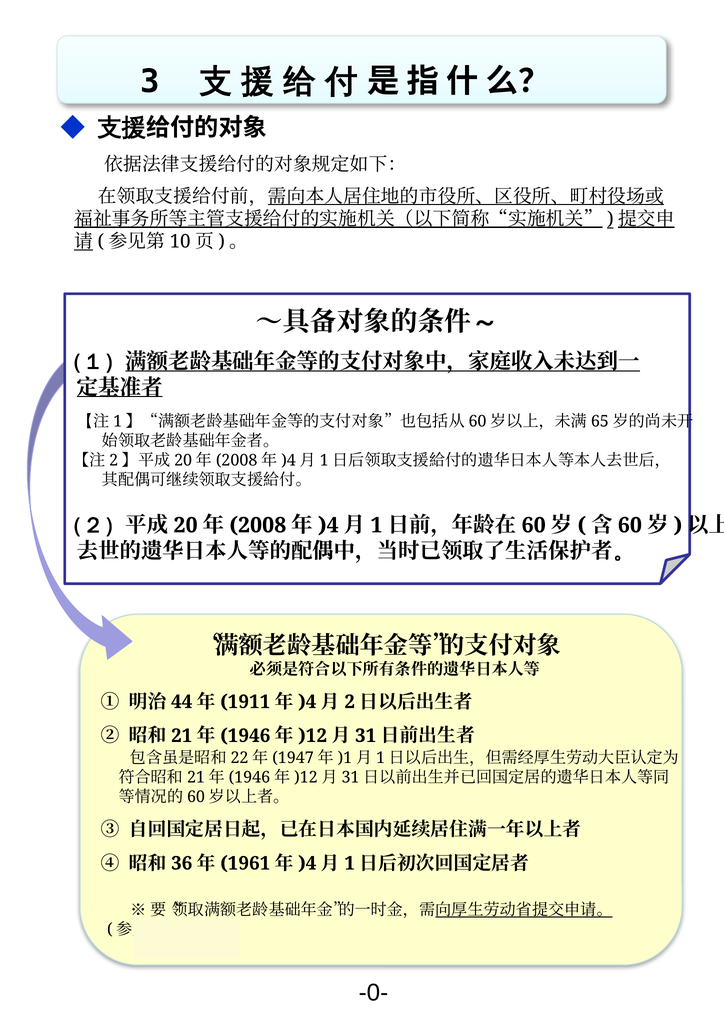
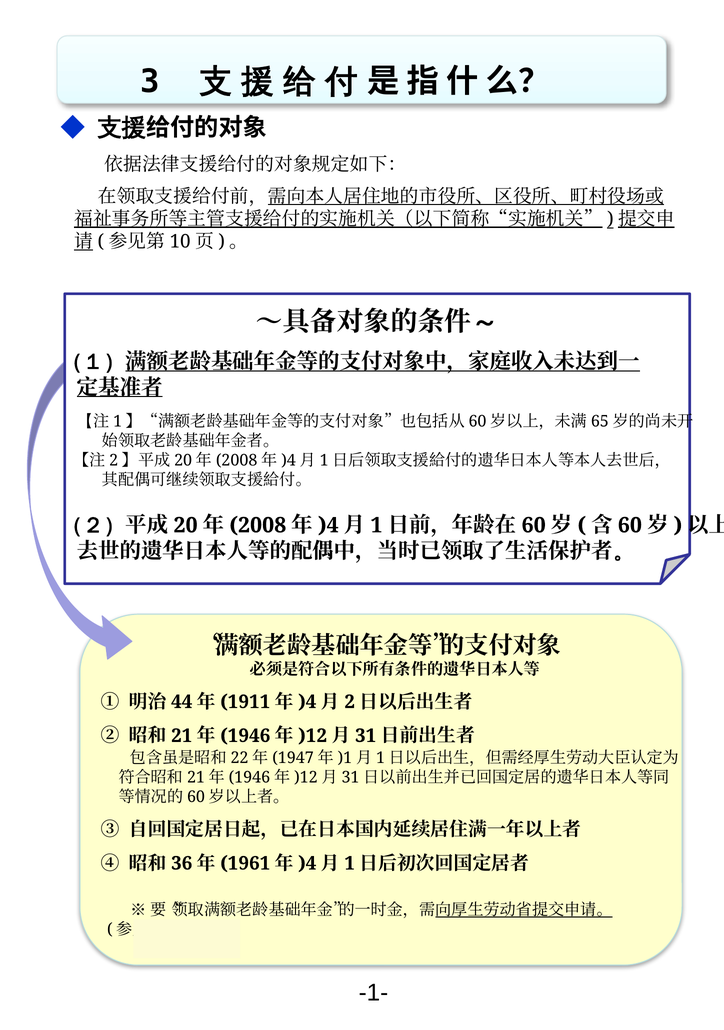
-0-: -0- -> -1- (373, 992)
